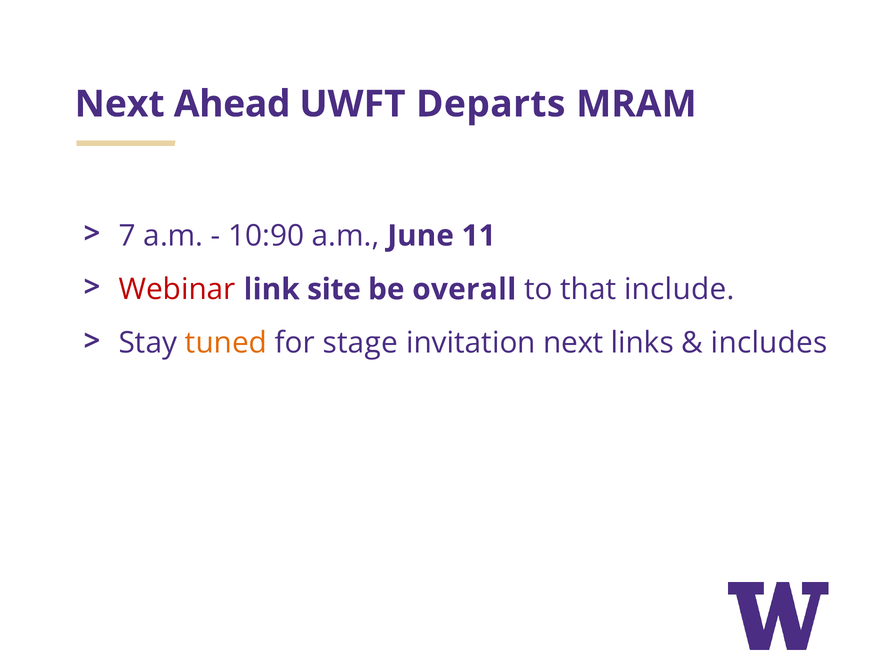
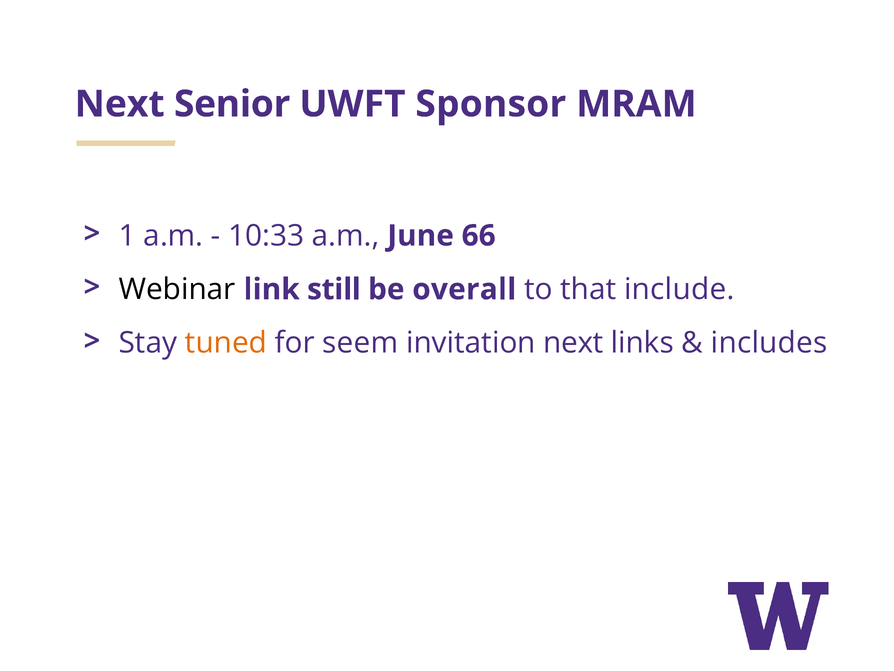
Ahead: Ahead -> Senior (232, 104)
Departs: Departs -> Sponsor (491, 104)
7: 7 -> 1 (127, 236)
10:90: 10:90 -> 10:33 (266, 236)
11: 11 -> 66 (479, 236)
Webinar colour: red -> black (177, 289)
site: site -> still (334, 289)
stage: stage -> seem (360, 343)
